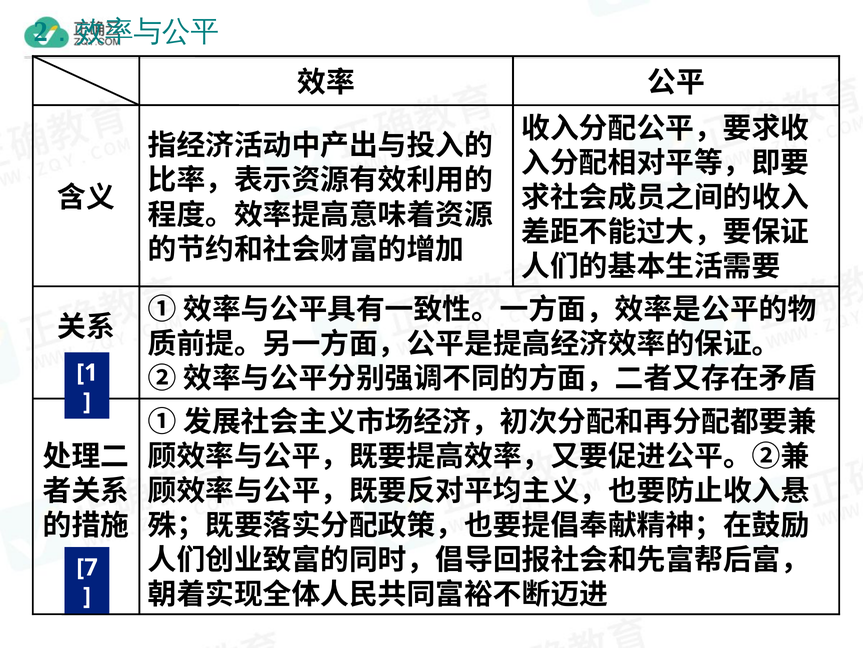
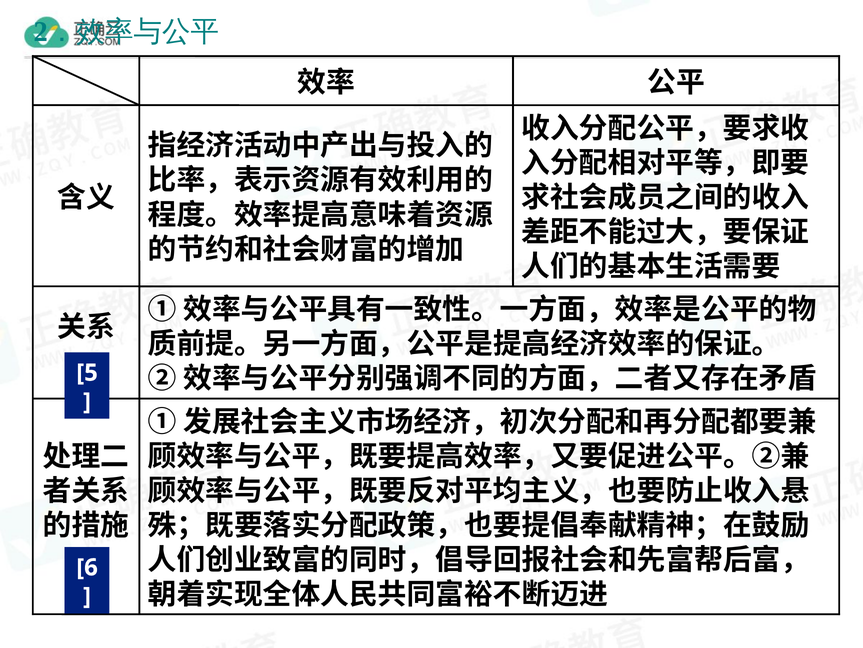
1: 1 -> 5 (87, 372)
7: 7 -> 6 (87, 567)
